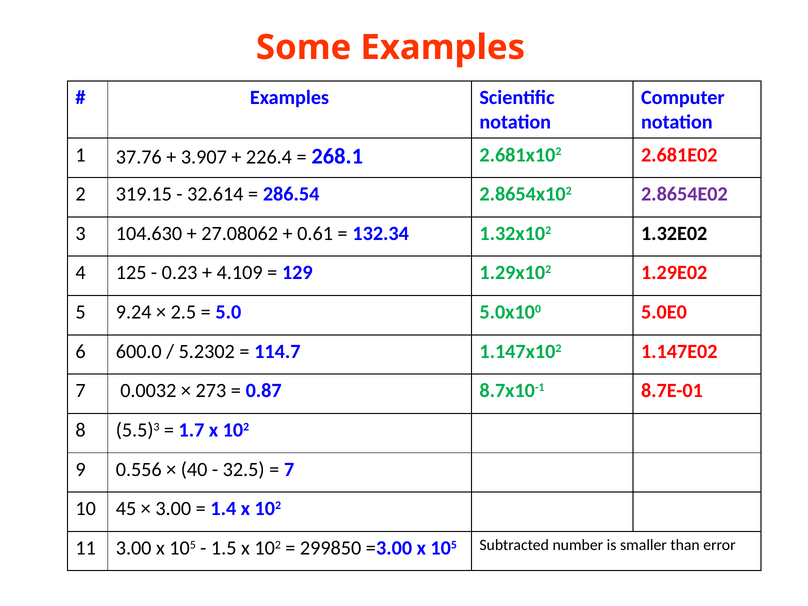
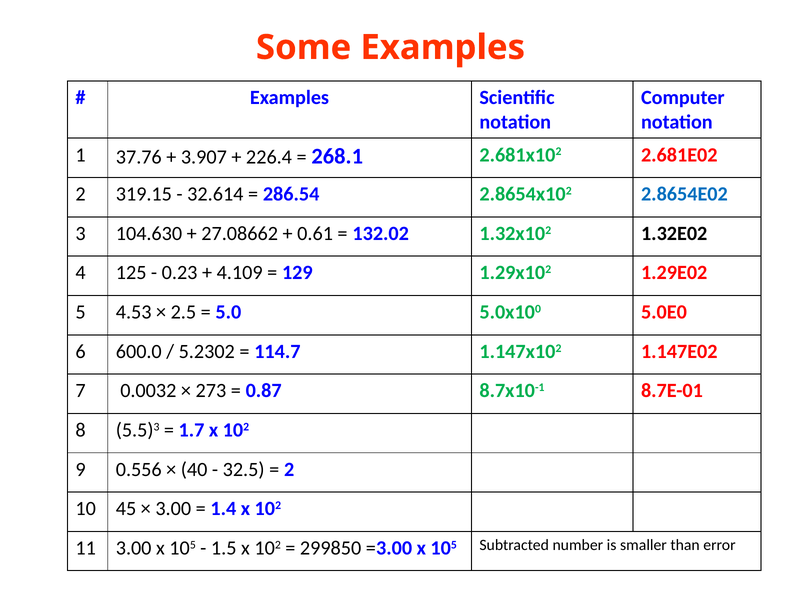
2.8654E02 colour: purple -> blue (684, 194)
27.08062: 27.08062 -> 27.08662 (240, 233)
132.34: 132.34 -> 132.02 (381, 233)
9.24: 9.24 -> 4.53 (134, 312)
7: 7 -> 2 (289, 469)
